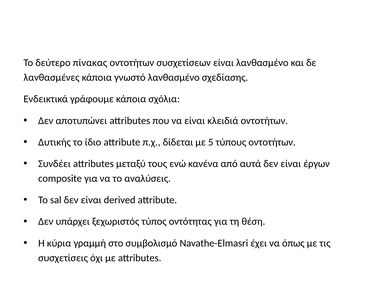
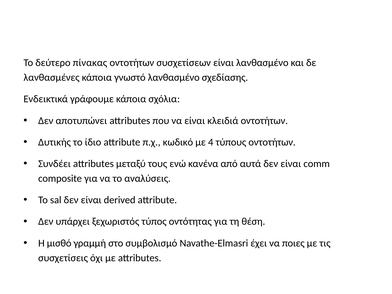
δίδεται: δίδεται -> κωδικό (178, 142)
5: 5 -> 4 (211, 142)
έργων: έργων -> comm (317, 164)
κύρια: κύρια -> μισθό (59, 243)
όπως: όπως -> ποιες (293, 243)
